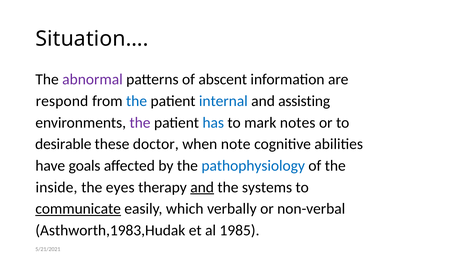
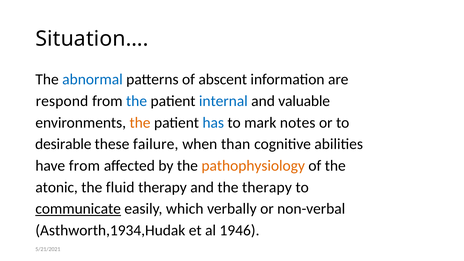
abnormal colour: purple -> blue (92, 79)
assisting: assisting -> valuable (304, 101)
the colour: purple -> orange (140, 123)
doctor: doctor -> failure (156, 144)
note: note -> than (236, 144)
have goals: goals -> from (84, 166)
pathophysiology colour: blue -> orange (253, 166)
inside: inside -> atonic (57, 187)
eyes: eyes -> fluid (120, 187)
and underline: present -> none (202, 187)
the systems: systems -> therapy (267, 187)
Asthworth,1983,Hudak: Asthworth,1983,Hudak -> Asthworth,1934,Hudak (110, 230)
1985: 1985 -> 1946 (240, 230)
